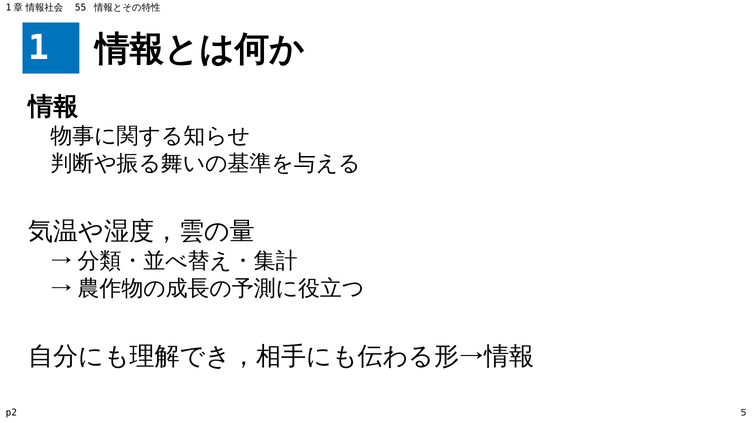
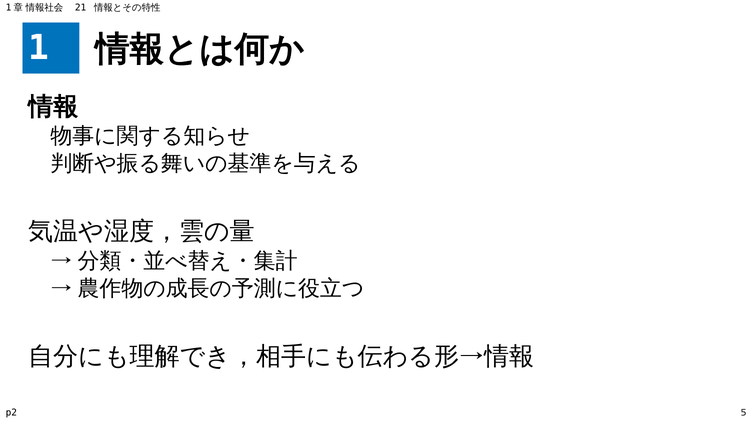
55: 55 -> 21 (81, 8)
